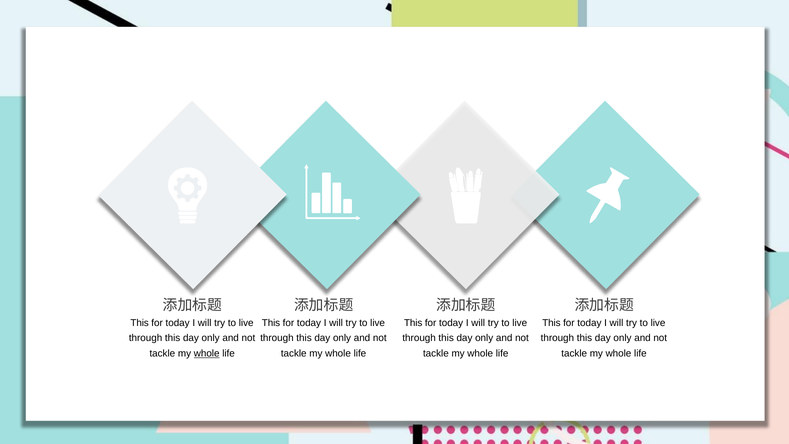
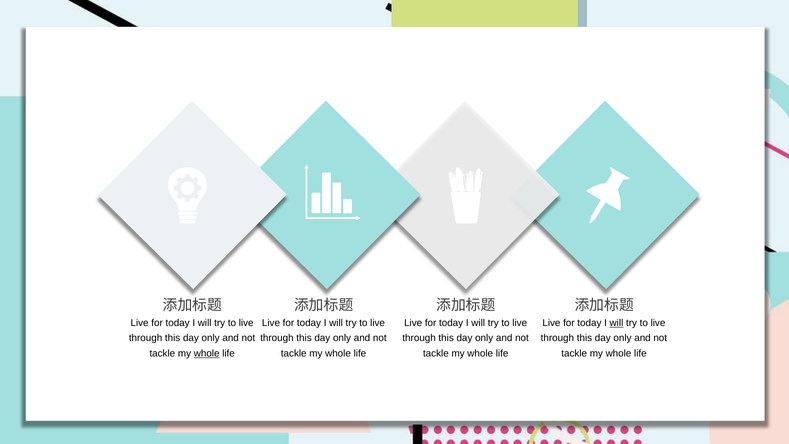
This: This -> Live (140, 323)
This: This -> Live (271, 323)
This: This -> Live (413, 323)
This: This -> Live (551, 323)
will underline: none -> present (616, 323)
